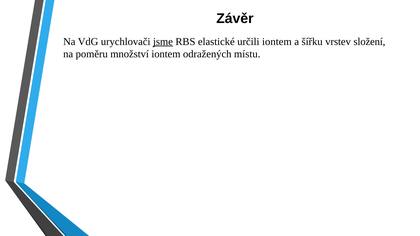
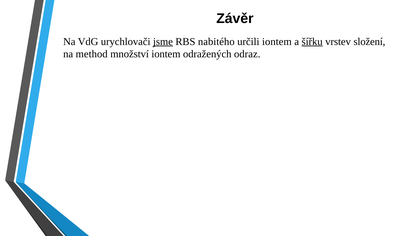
elastické: elastické -> nabitého (216, 42)
šířku underline: none -> present (312, 42)
poměru: poměru -> method (92, 54)
místu: místu -> odraz (247, 54)
